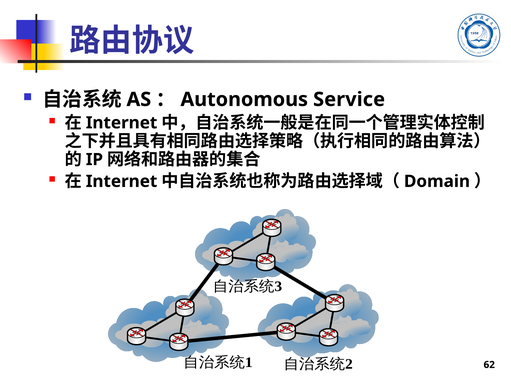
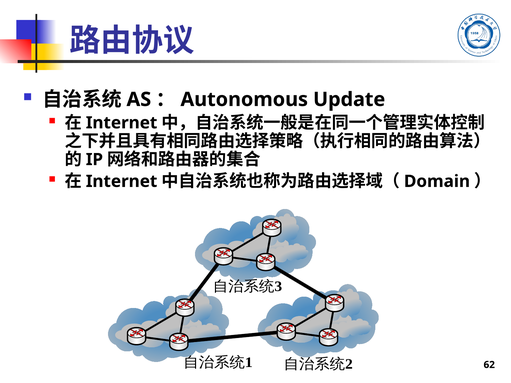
Service: Service -> Update (349, 100)
